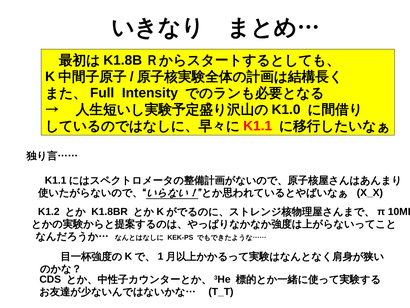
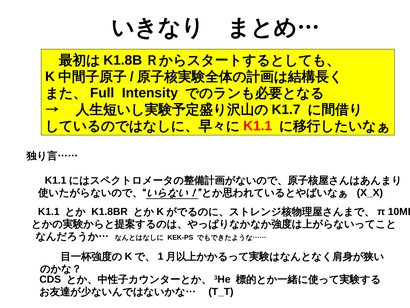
K1.0: K1.0 -> K1.7 (286, 109)
K1.2: K1.2 -> K1.1 (49, 211)
